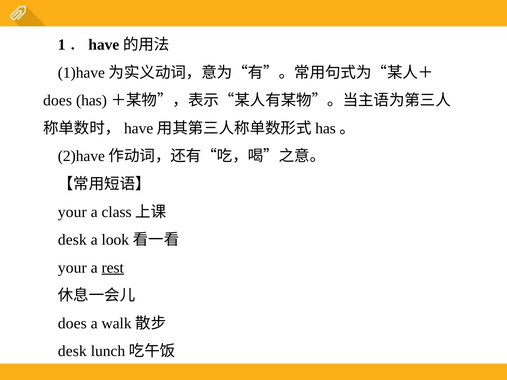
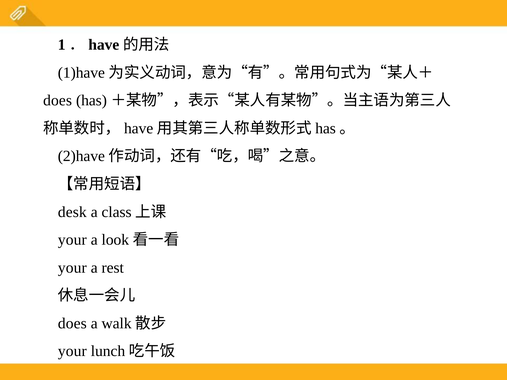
your: your -> desk (72, 212)
desk: desk -> your (72, 240)
rest underline: present -> none (113, 268)
desk: desk -> your (72, 351)
